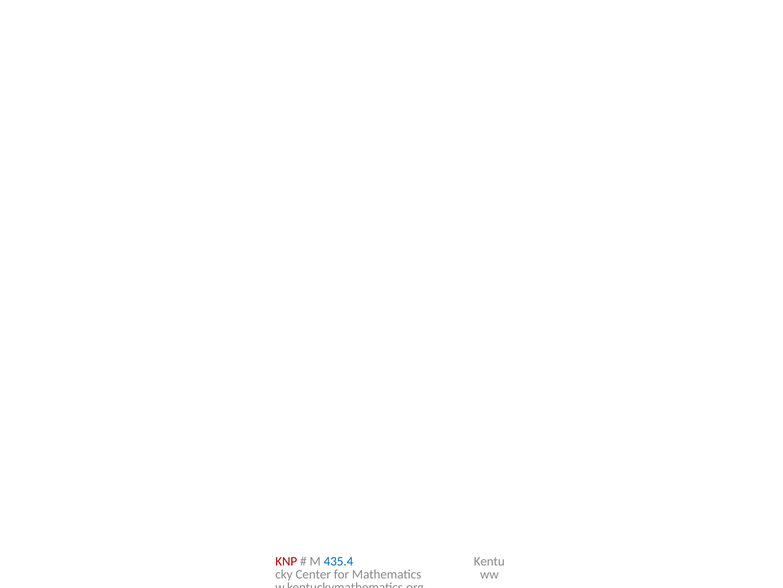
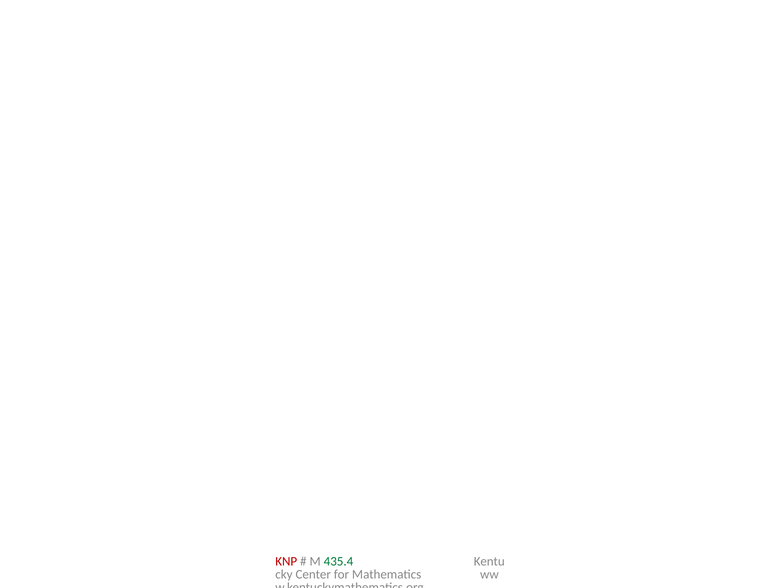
435.4 colour: blue -> green (338, 561)
